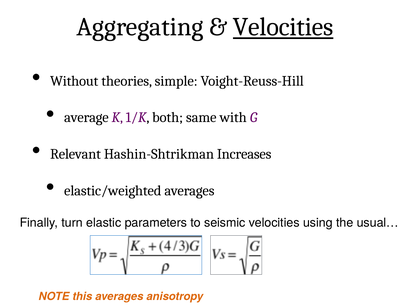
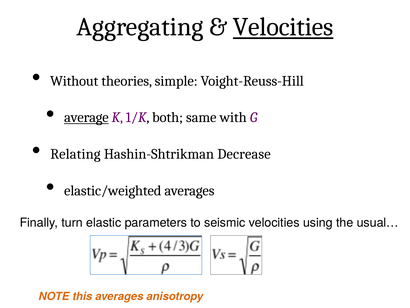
average underline: none -> present (86, 117)
Relevant: Relevant -> Relating (75, 154)
Increases: Increases -> Decrease (244, 154)
